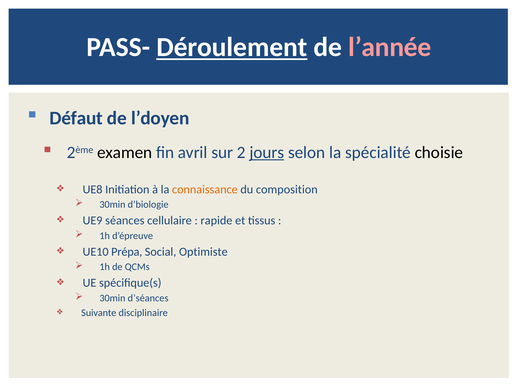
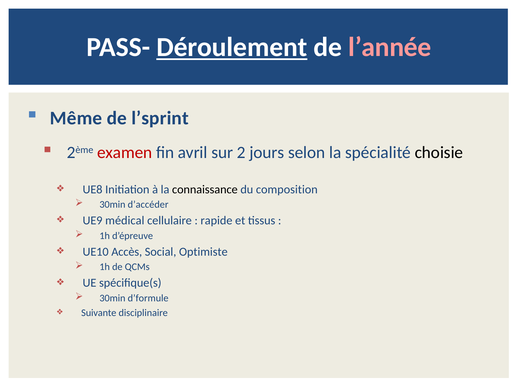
Défaut: Défaut -> Même (76, 118)
l’doyen: l’doyen -> l’sprint (160, 118)
examen colour: black -> red (125, 153)
jours underline: present -> none (267, 153)
connaissance colour: orange -> black (205, 190)
d’biologie: d’biologie -> d’accéder (148, 205)
séances: séances -> médical (125, 221)
Prépa: Prépa -> Accès (127, 252)
d’séances: d’séances -> d’formule (148, 299)
